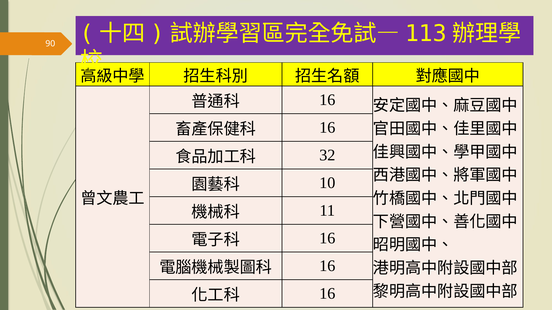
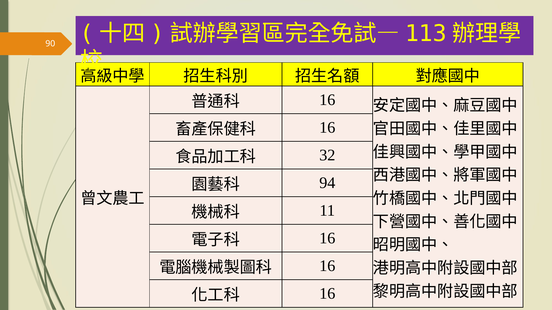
10: 10 -> 94 (327, 183)
